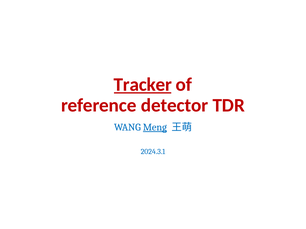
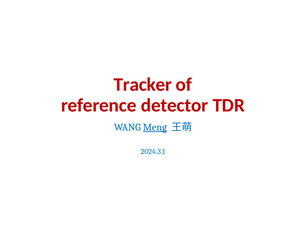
Tracker underline: present -> none (143, 85)
